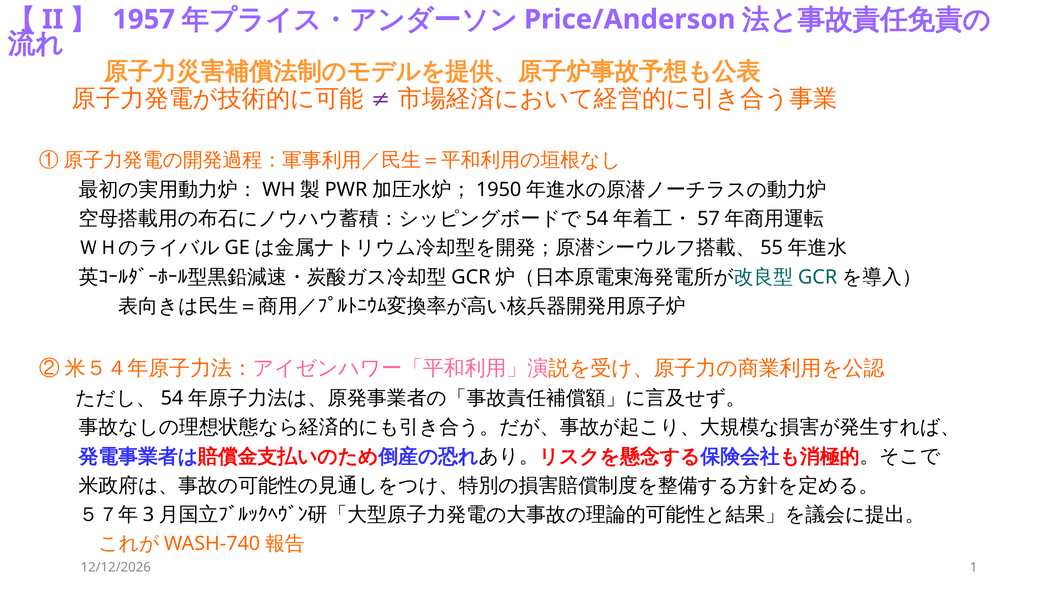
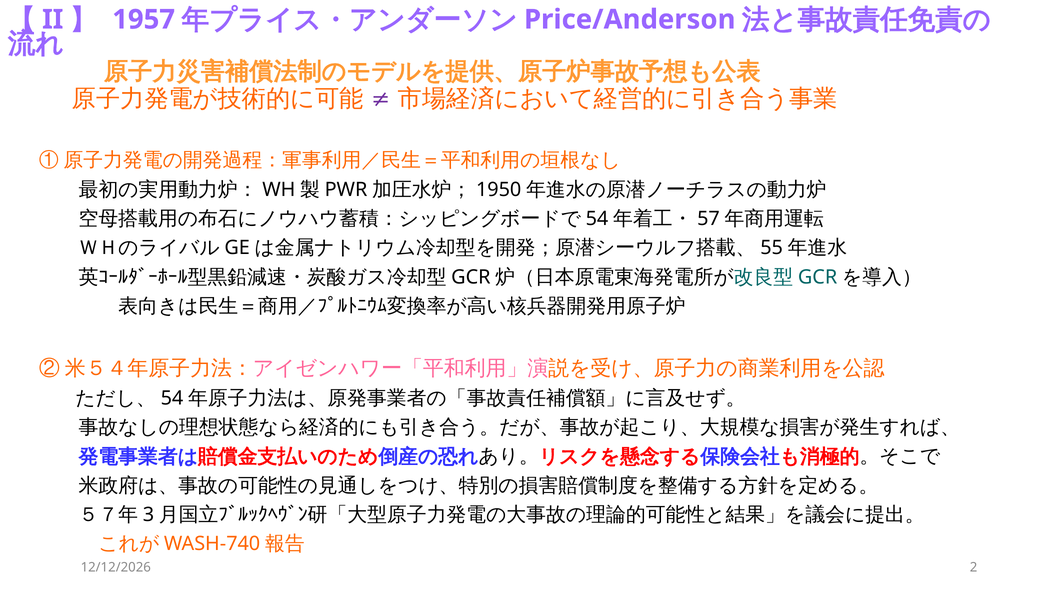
1: 1 -> 2 (974, 567)
